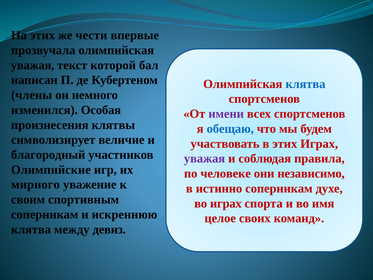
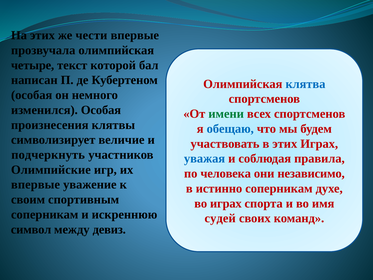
уважая: уважая -> четыре (33, 65)
члены: члены -> особая (32, 95)
имени colour: purple -> green (226, 114)
благородный: благородный -> подчеркнуть (48, 155)
уважая colour: purple -> blue (205, 158)
человеке: человеке -> человека (226, 173)
мирного: мирного -> впервые (36, 184)
целое: целое -> судей (220, 218)
клятва: клятва -> символ (31, 229)
